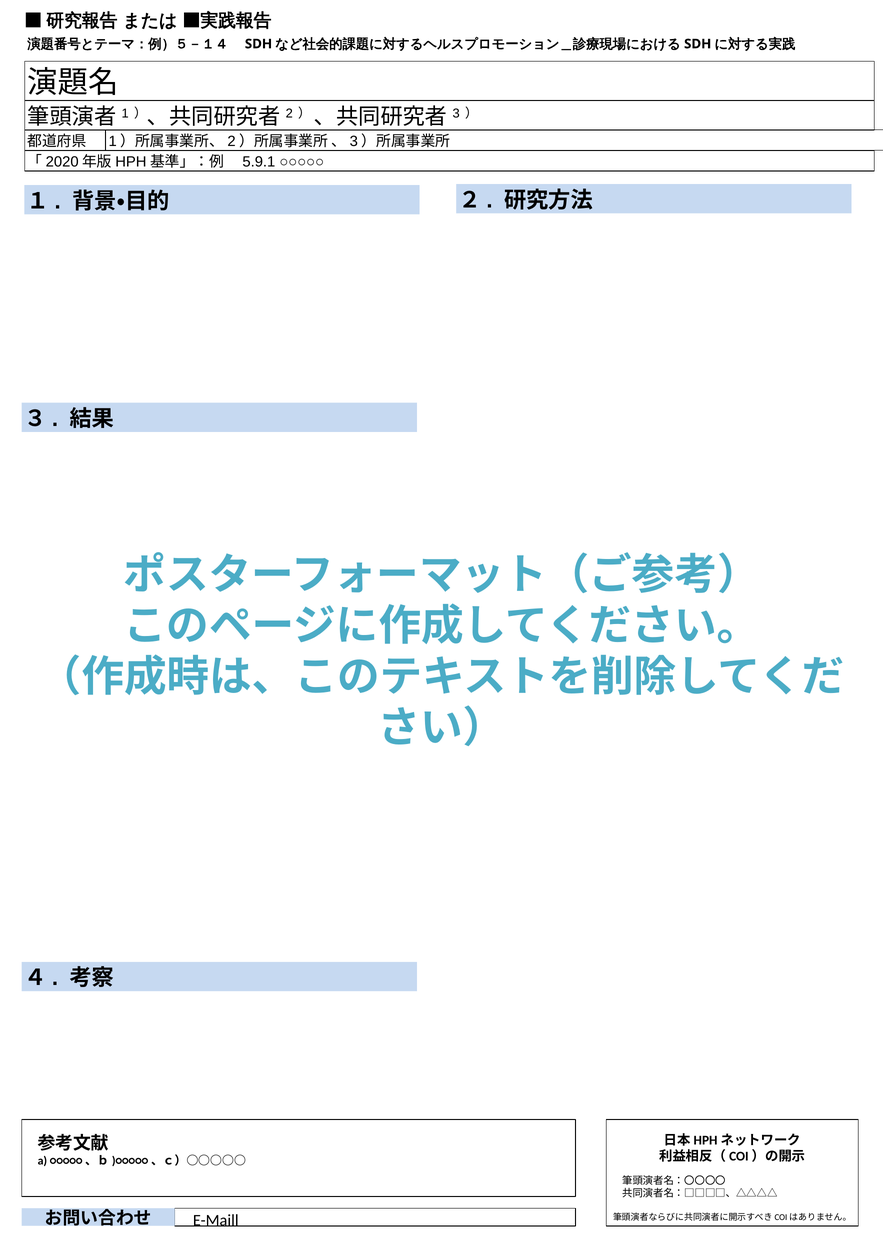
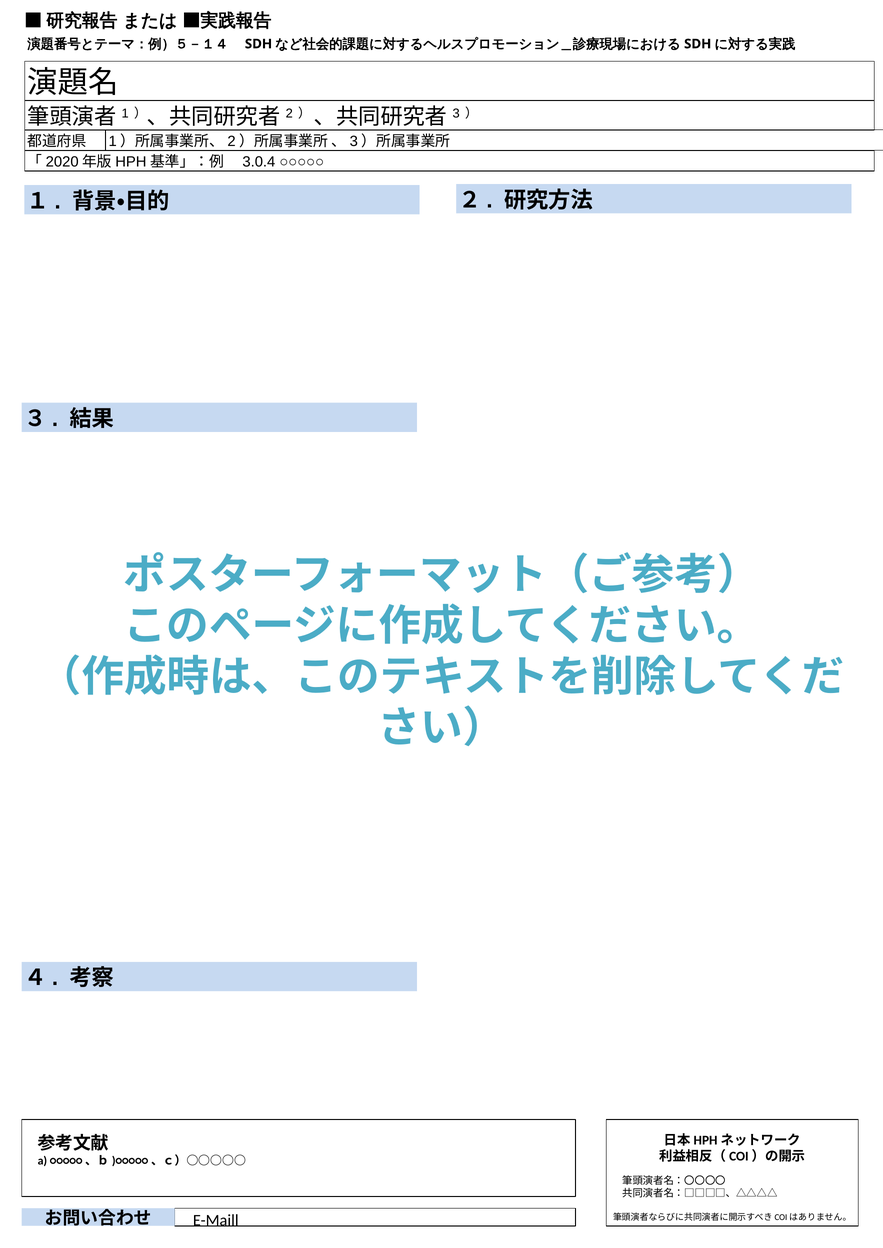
5.9.1: 5.9.1 -> 3.0.4 (259, 162)
